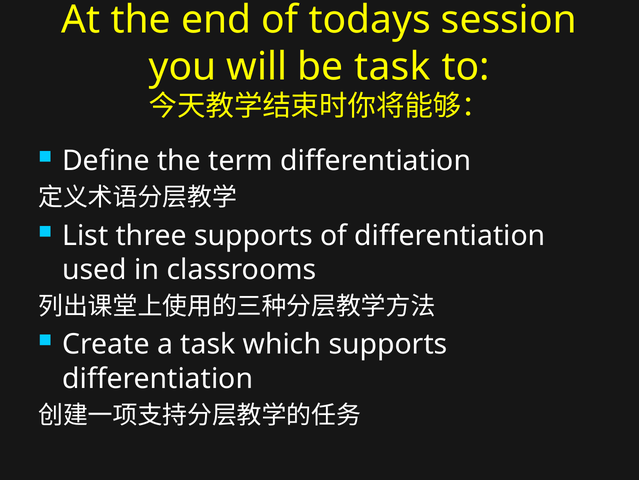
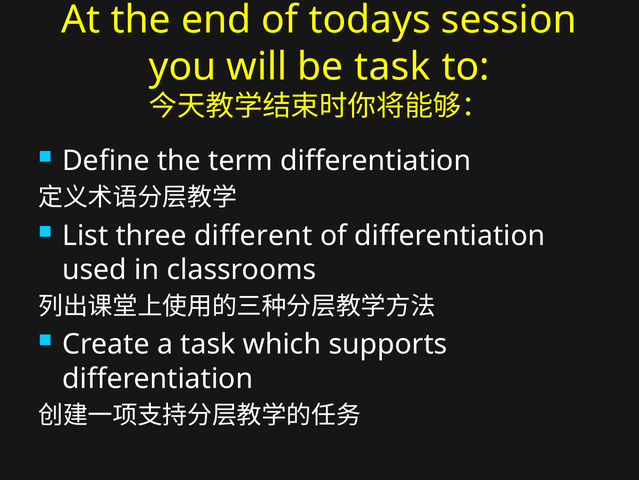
three supports: supports -> different (253, 235)
